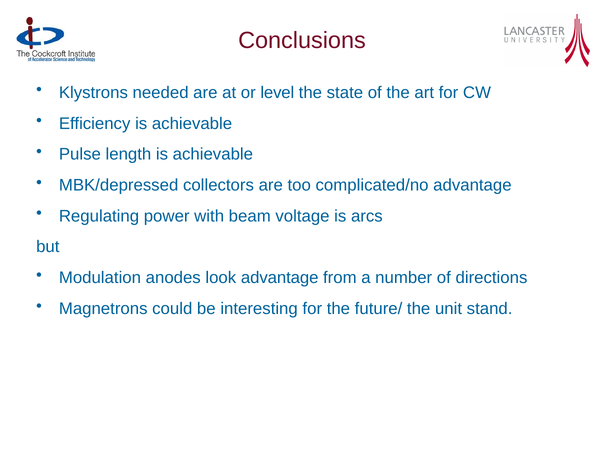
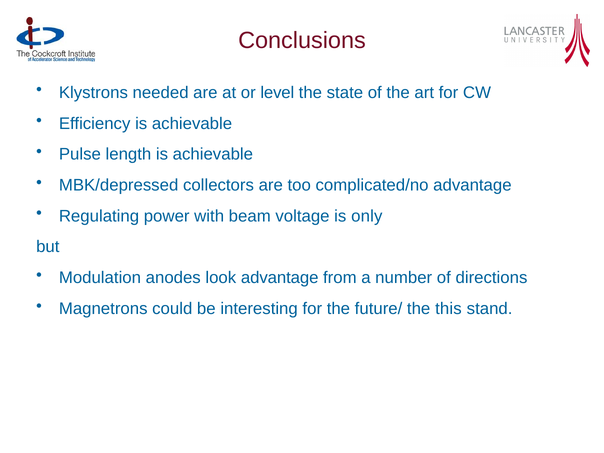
arcs: arcs -> only (367, 216)
unit: unit -> this (448, 309)
